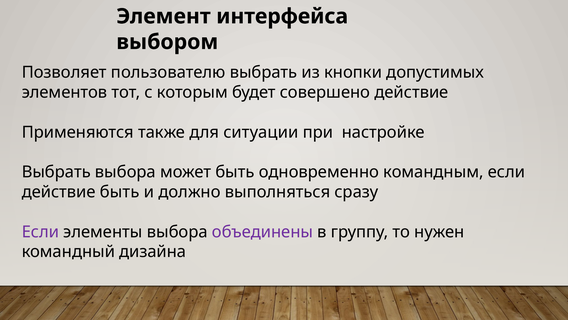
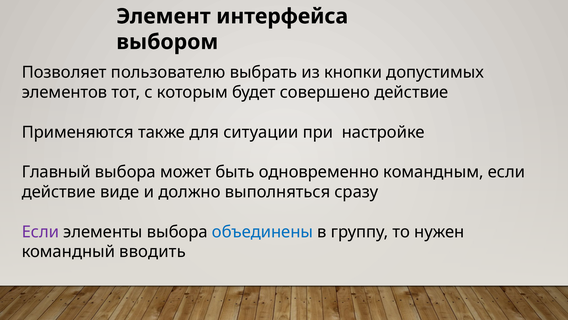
Выбрать: Выбрать -> Главный (56, 172)
действие быть: быть -> виде (120, 192)
объединены colour: purple -> blue (262, 231)
дизайна: дизайна -> вводить (153, 251)
